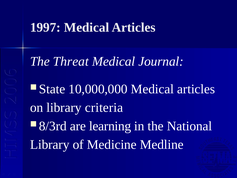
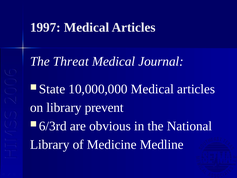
criteria: criteria -> prevent (104, 107)
8/3rd: 8/3rd -> 6/3rd (53, 126)
learning: learning -> obvious (110, 126)
